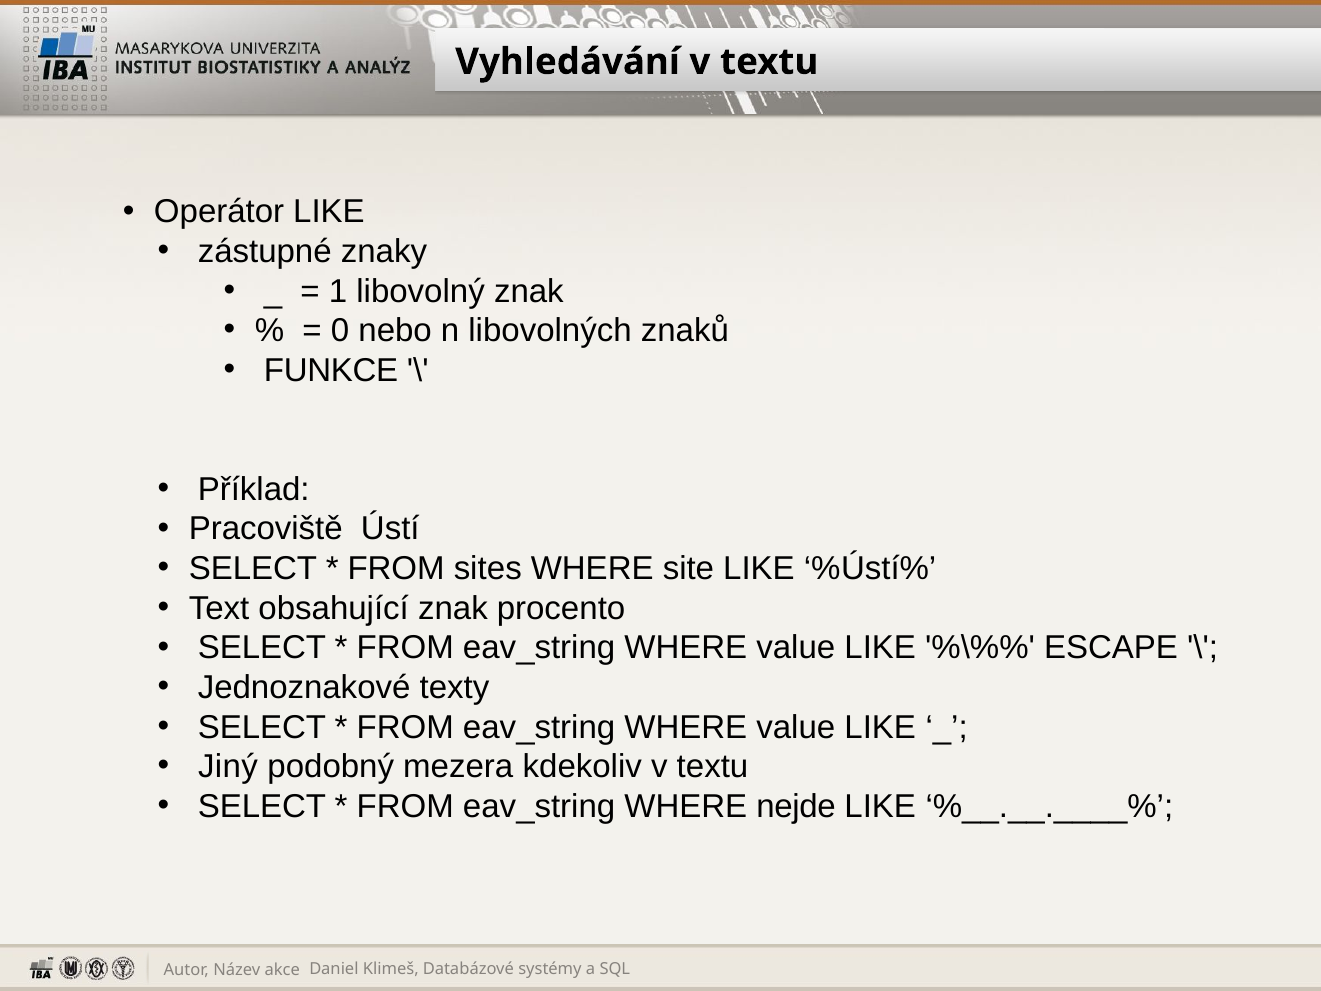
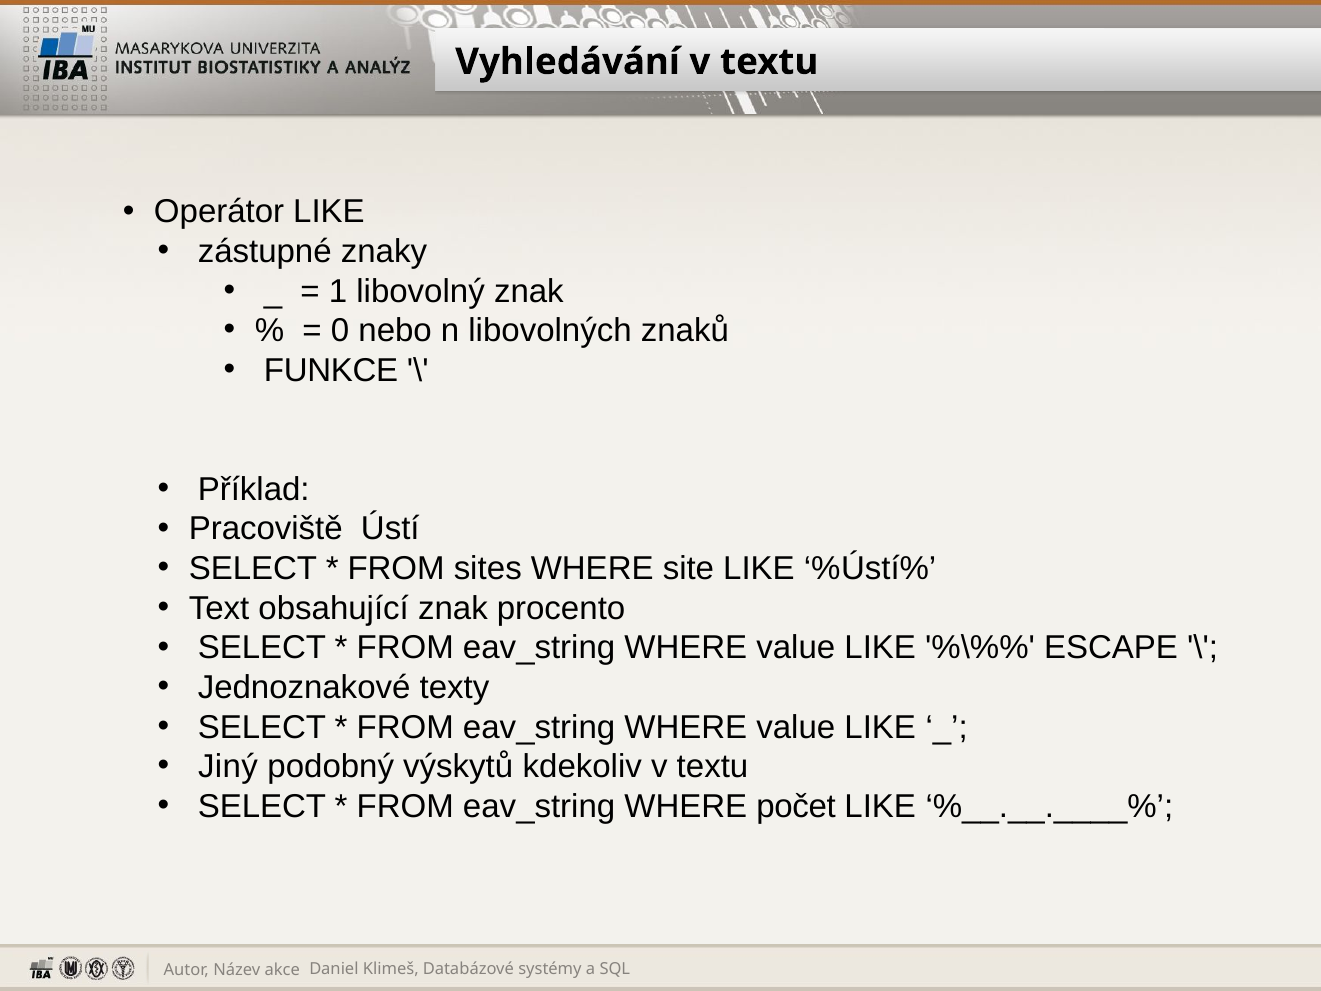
mezera: mezera -> výskytů (458, 767)
nejde: nejde -> počet (796, 806)
